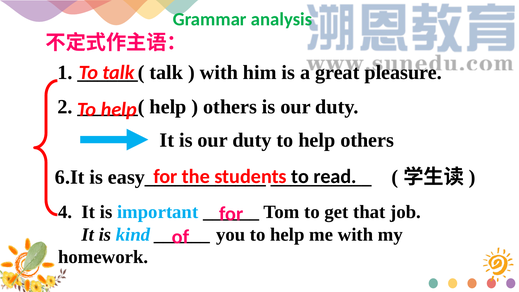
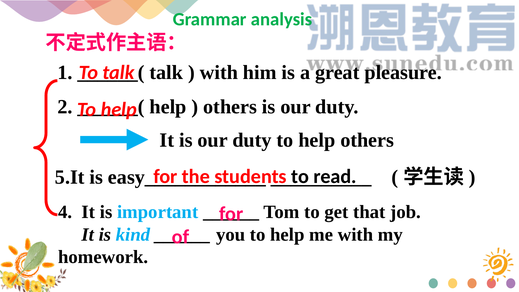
6.It: 6.It -> 5.It (70, 177)
